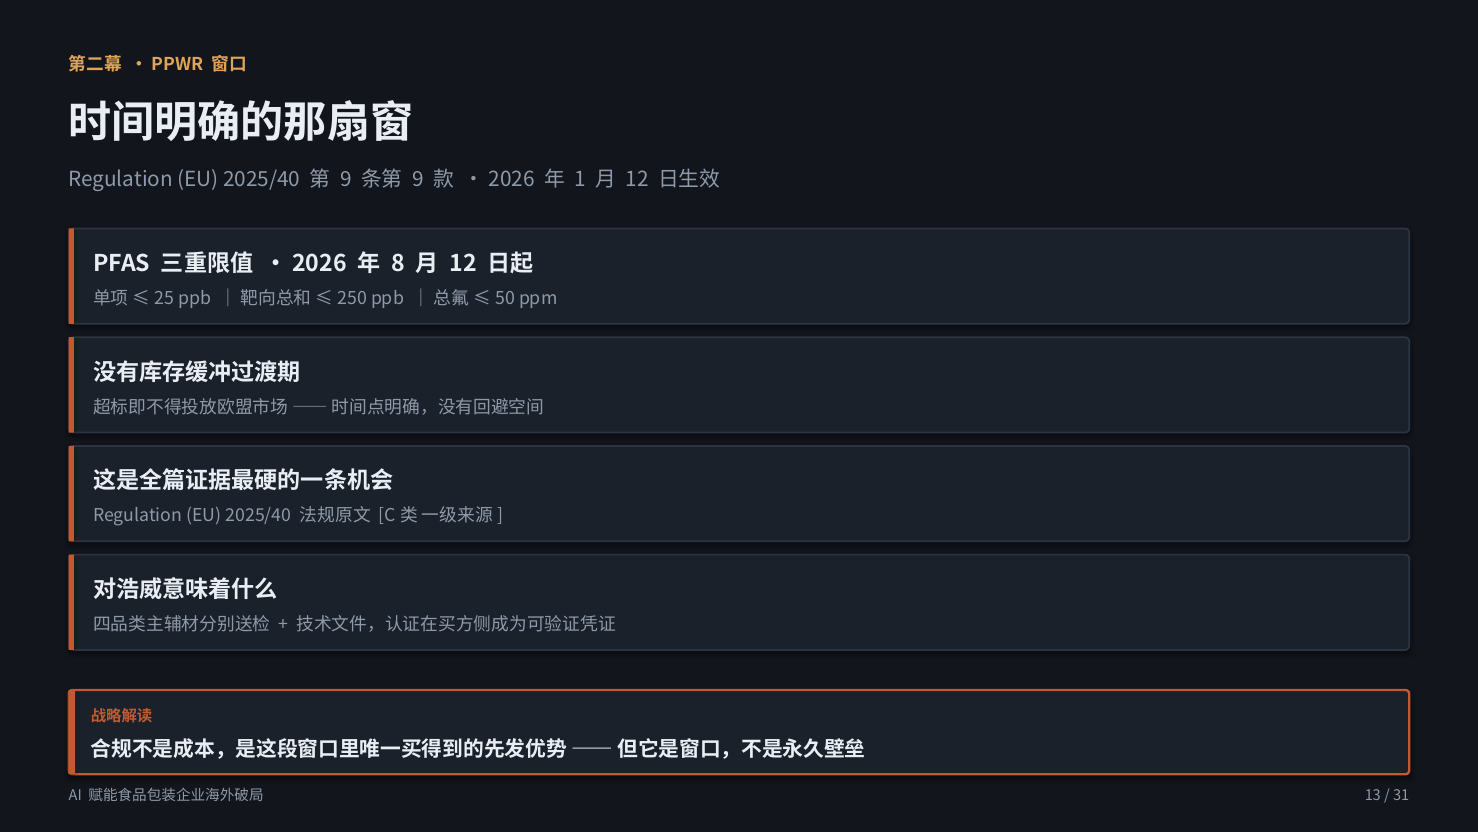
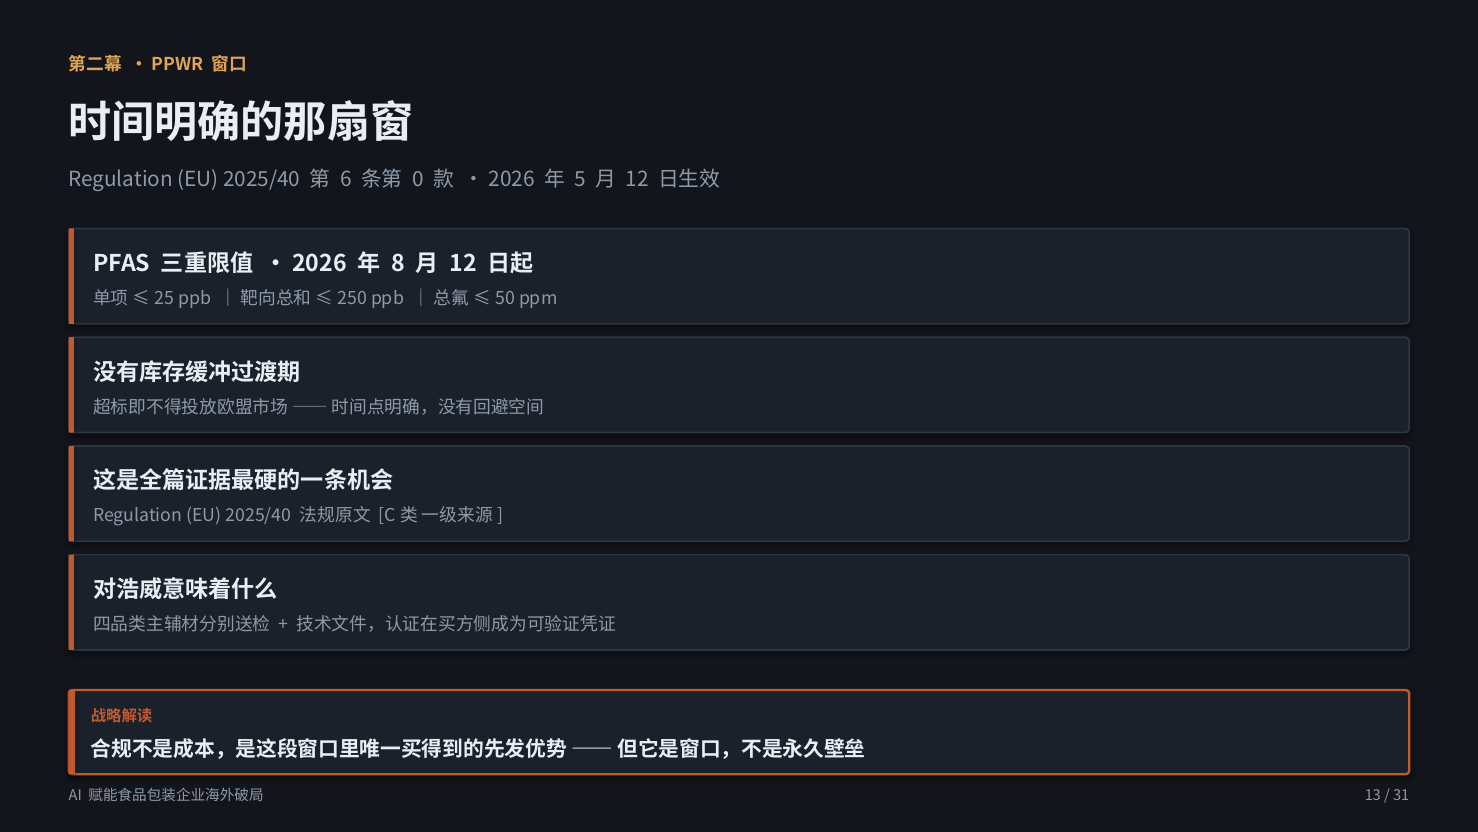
9: 9 -> 6 (346, 180)
9: 9 -> 0 (418, 180)
1: 1 -> 5 (580, 180)
